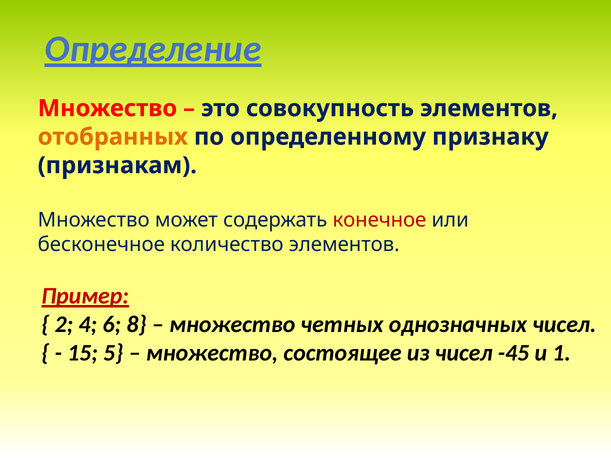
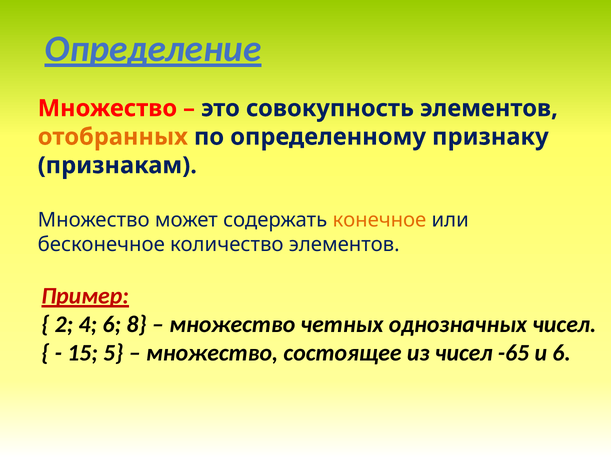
конечное colour: red -> orange (379, 220)
-45: -45 -> -65 (514, 353)
и 1: 1 -> 6 (562, 353)
